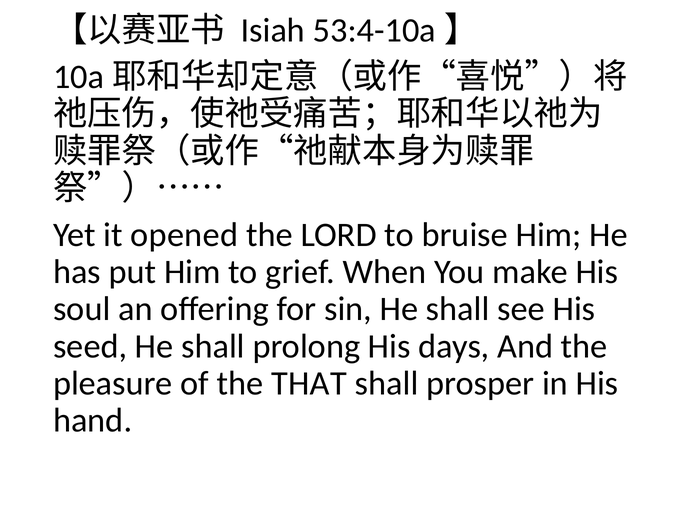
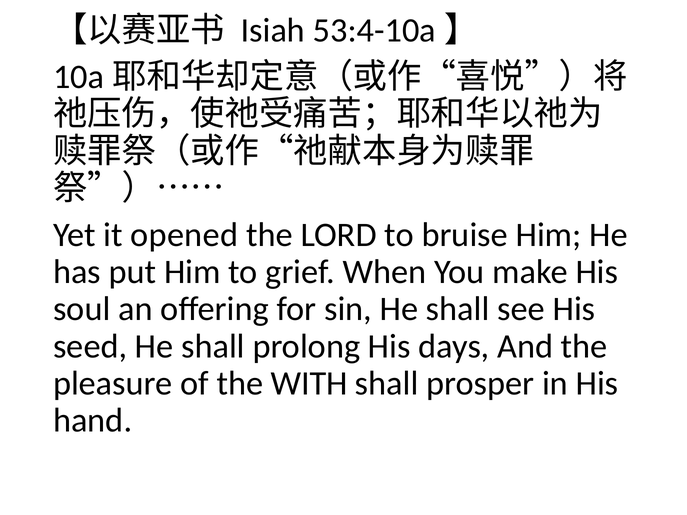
THAT: THAT -> WITH (309, 384)
